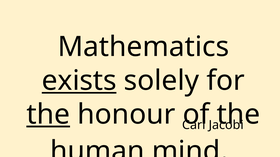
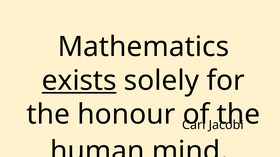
the underline: present -> none (48, 115)
